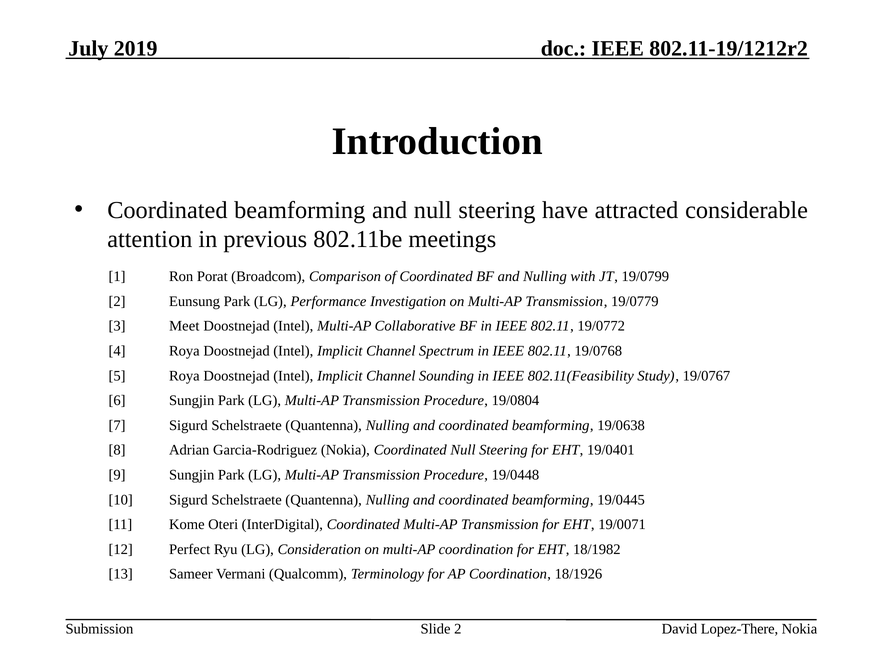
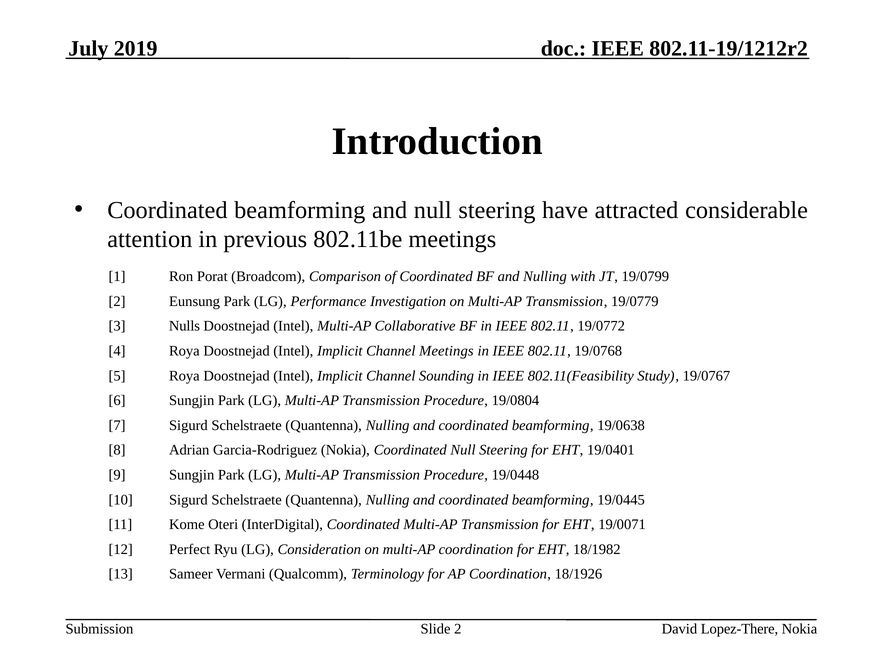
Meet: Meet -> Nulls (184, 326)
Channel Spectrum: Spectrum -> Meetings (446, 351)
